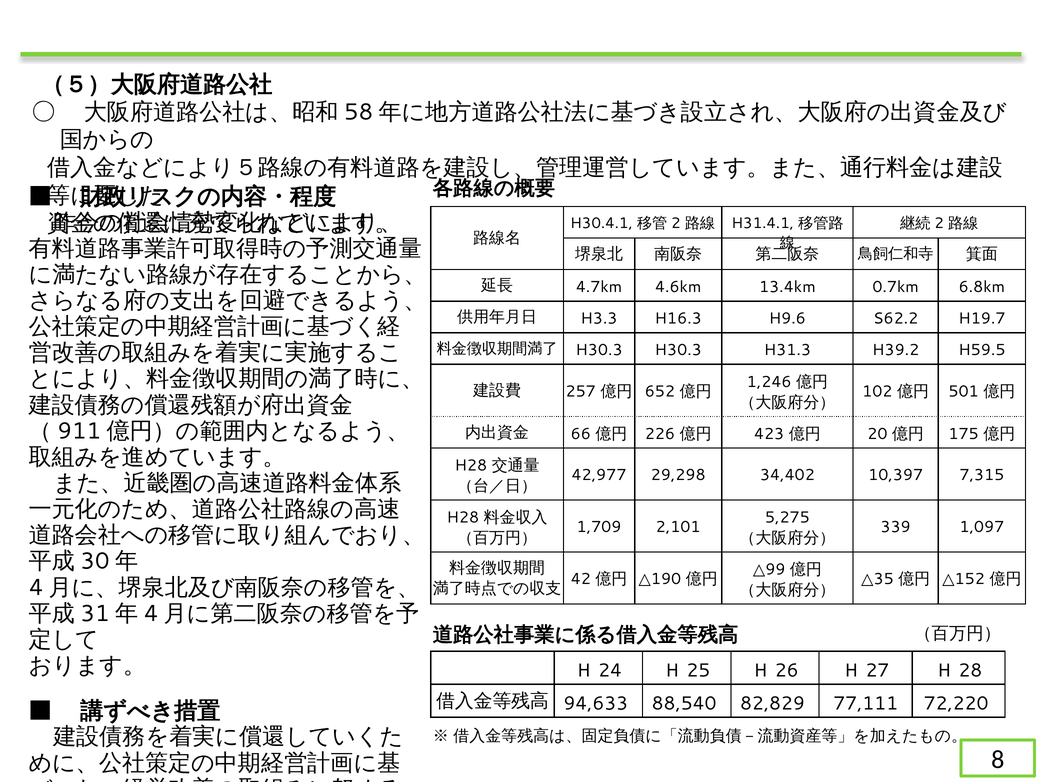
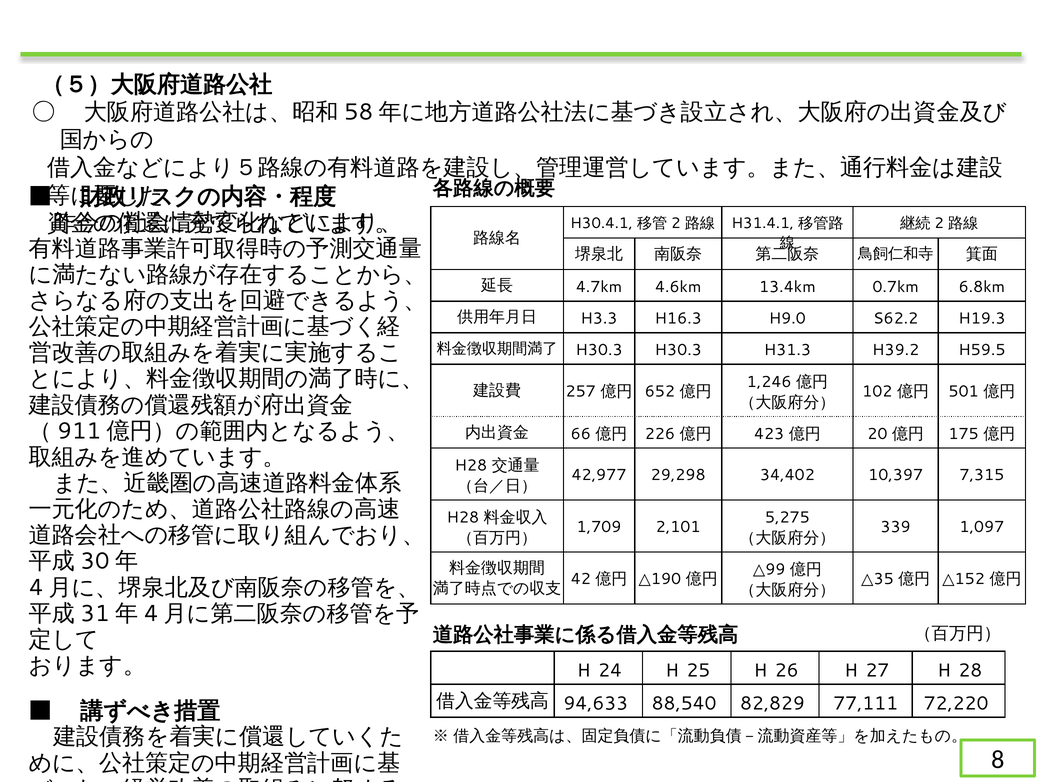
H9.6: H9.6 -> H9.0 (787, 318)
H19.7: H19.7 -> H19.3 (982, 318)
